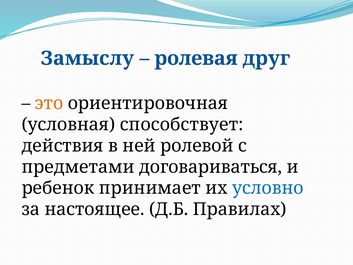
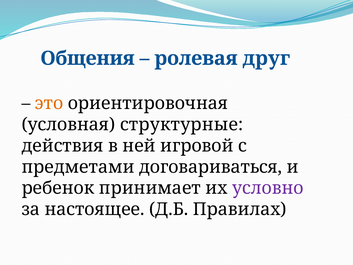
Замыслу: Замыслу -> Общения (88, 58)
способствует: способствует -> структурные (182, 124)
ролевой: ролевой -> игровой (197, 146)
условно colour: blue -> purple (268, 188)
